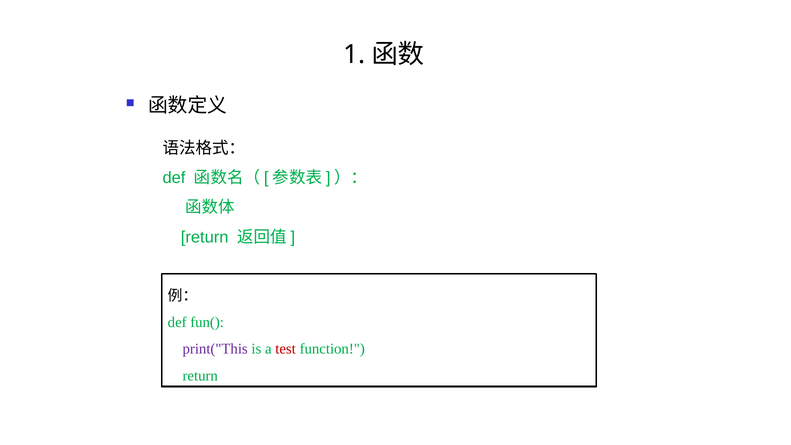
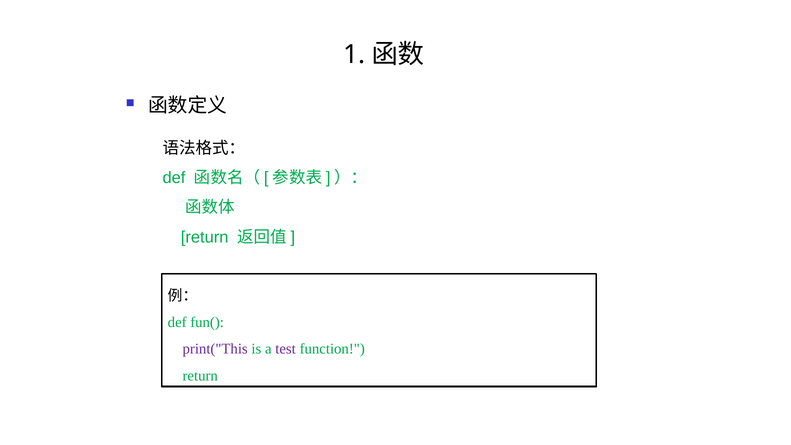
test colour: red -> purple (286, 349)
